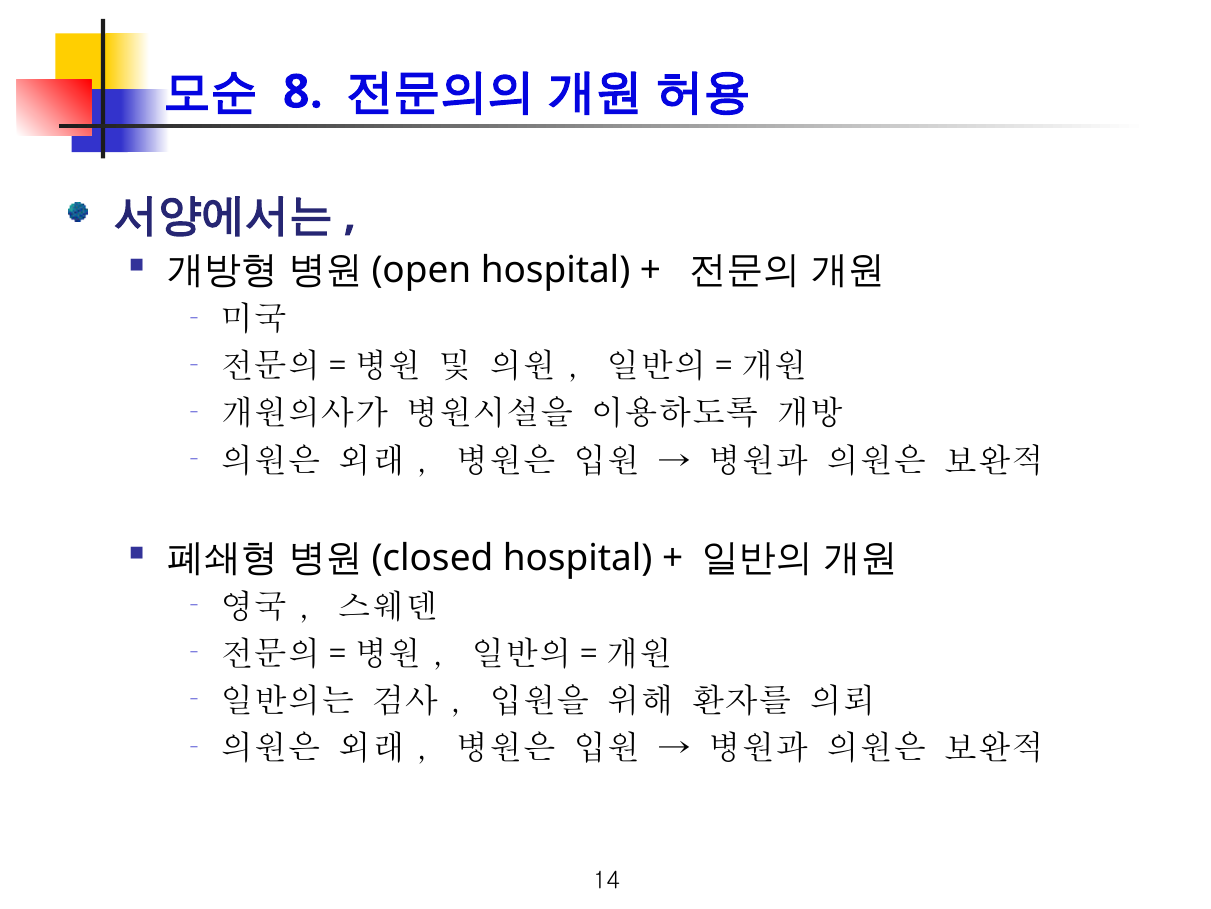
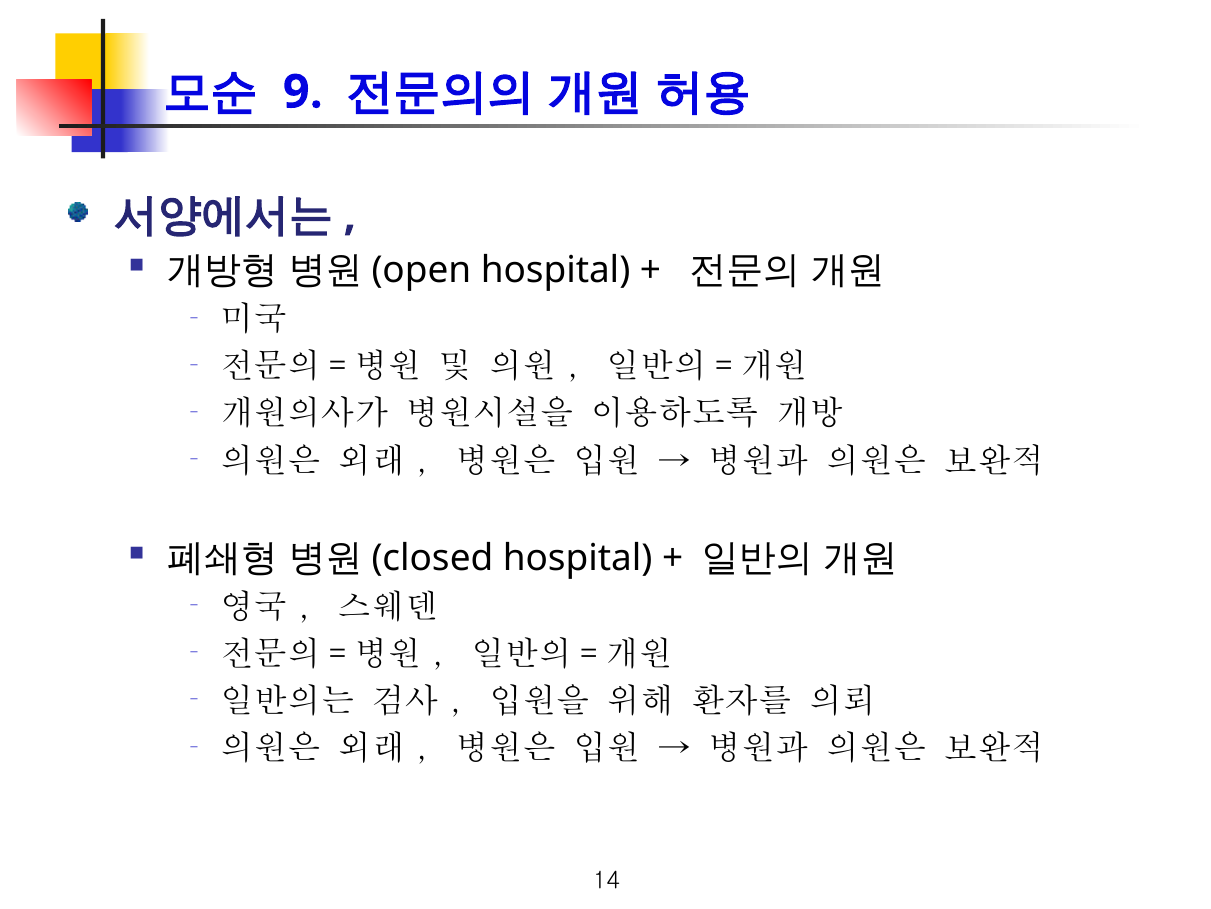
8: 8 -> 9 (303, 92)
